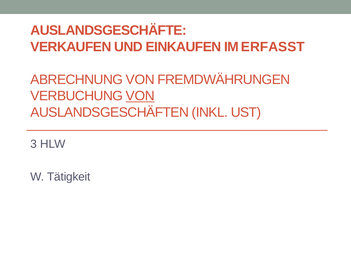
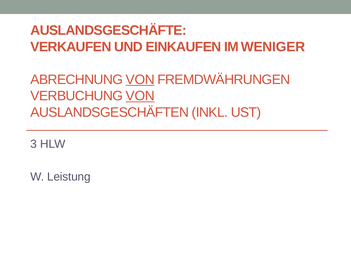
ERFASST: ERFASST -> WENIGER (273, 47)
VON underline: none -> present (140, 80)
Tätigkeit: Tätigkeit -> Leistung (69, 177)
